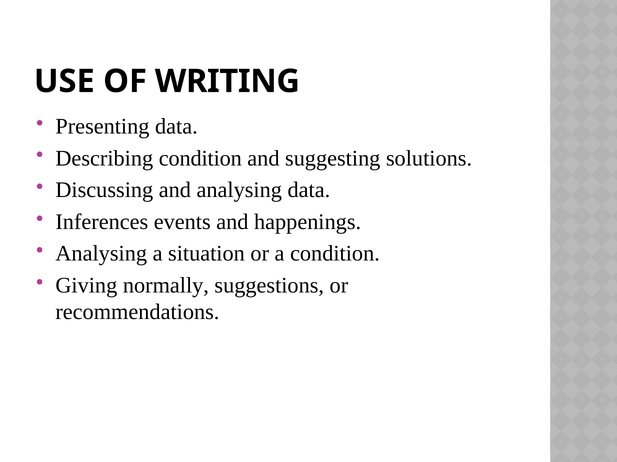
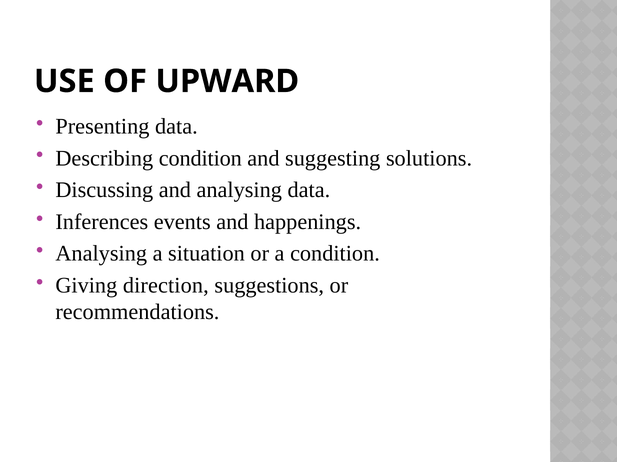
WRITING: WRITING -> UPWARD (227, 81)
normally: normally -> direction (166, 286)
